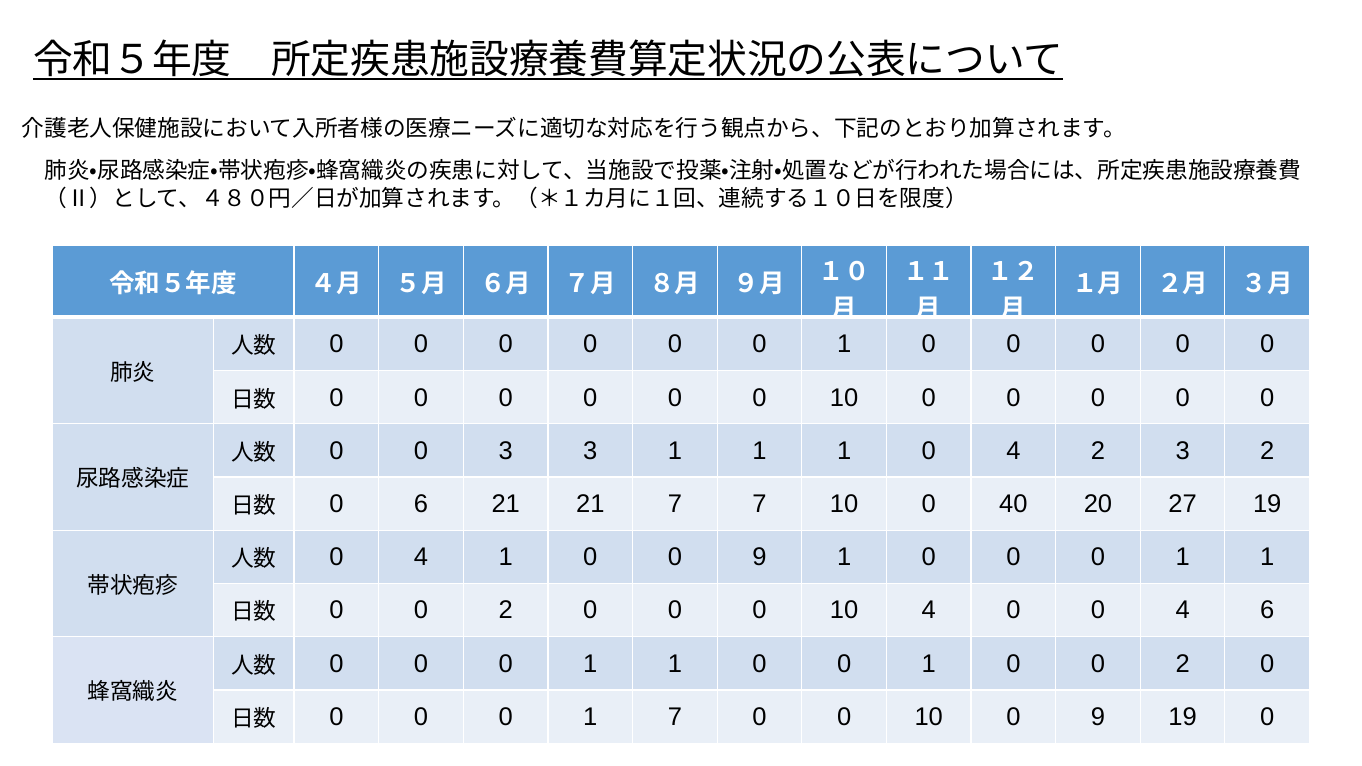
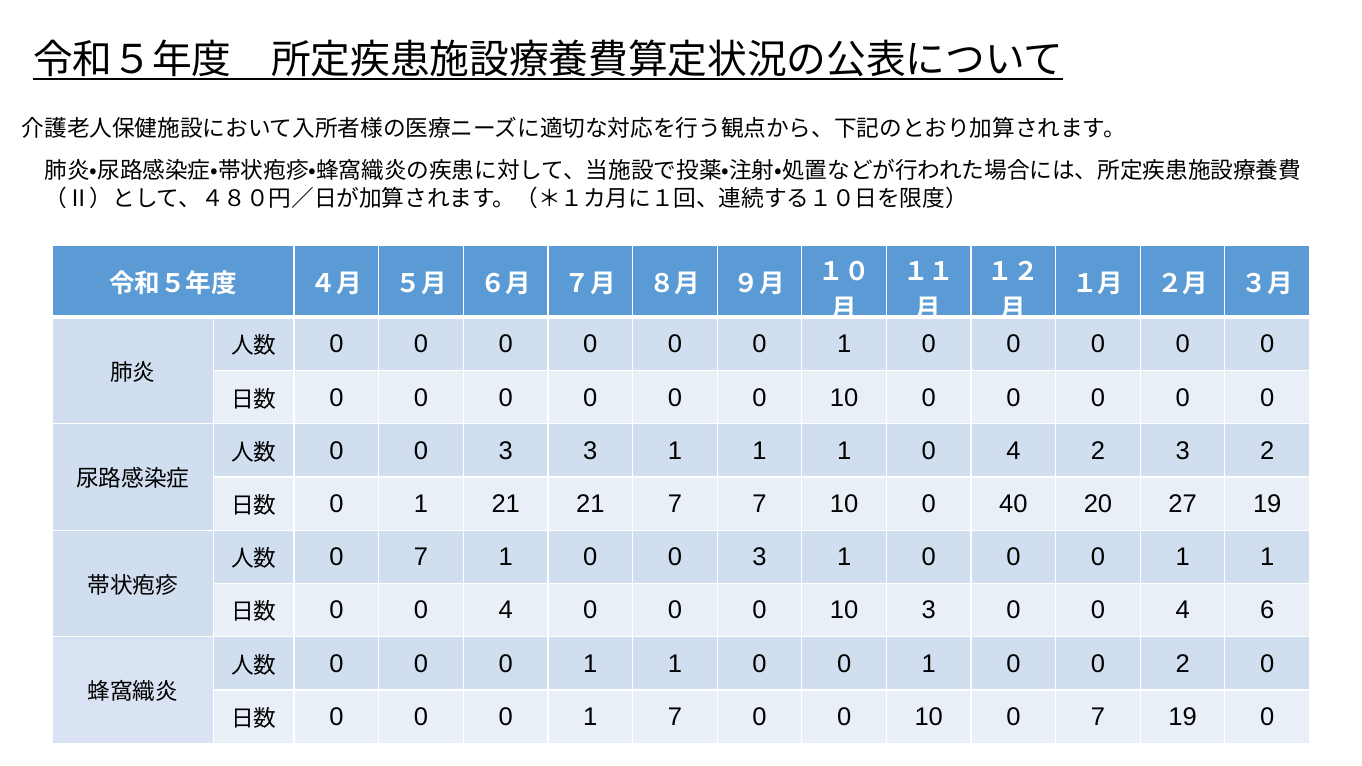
6: 6 -> 1 (421, 504)
4: 4 -> 7 (421, 557)
1 0 0 9: 9 -> 3 (760, 557)
2: 2 -> 4 (506, 611)
10 4: 4 -> 3 (929, 611)
10 0 9: 9 -> 7 (1098, 717)
